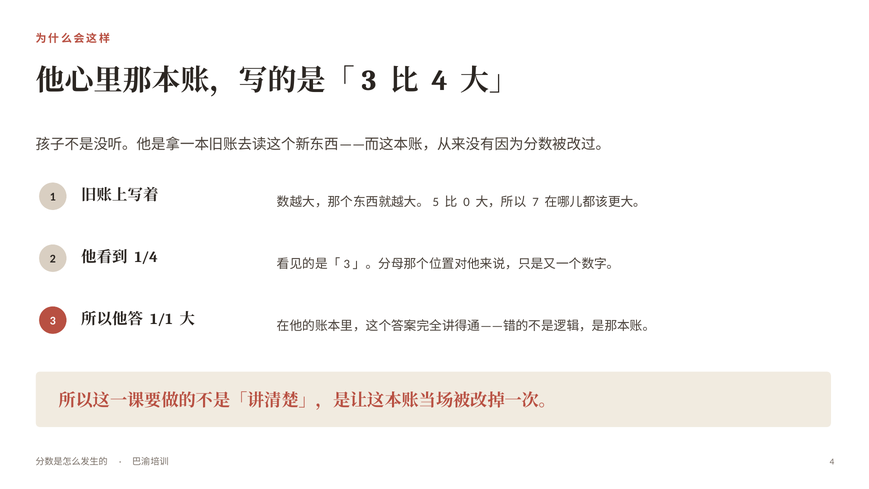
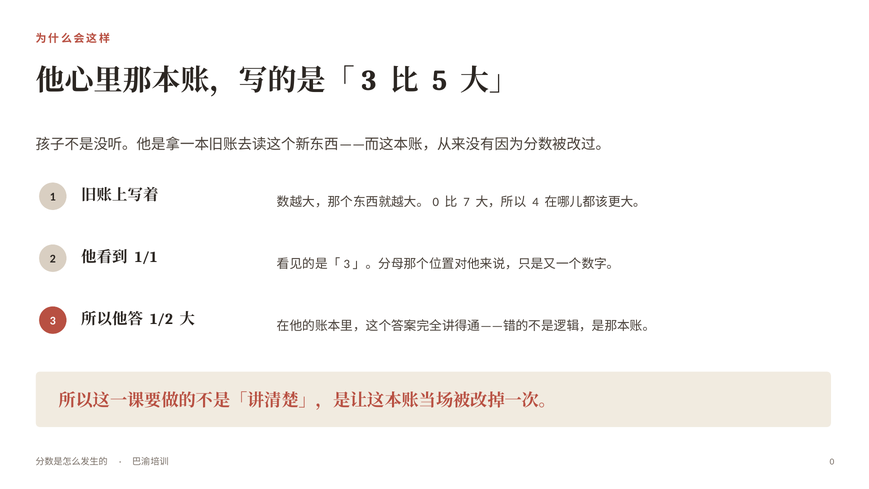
4: 4 -> 5 (440, 81)
5: 5 -> 0 (436, 202)
0: 0 -> 7 (467, 202)
7: 7 -> 4 (535, 202)
1/4: 1/4 -> 1/1 (146, 257)
1/1: 1/1 -> 1/2 (162, 319)
4: 4 -> 0 (832, 461)
